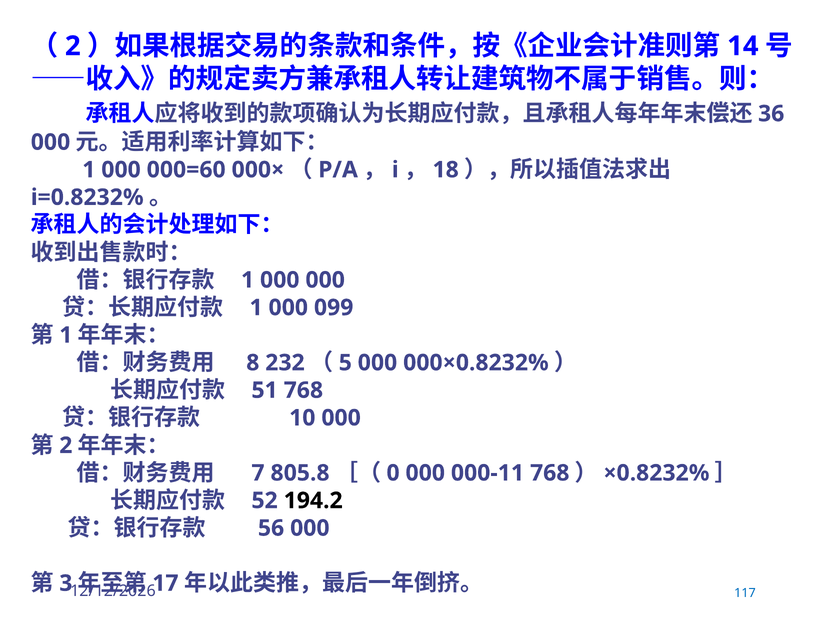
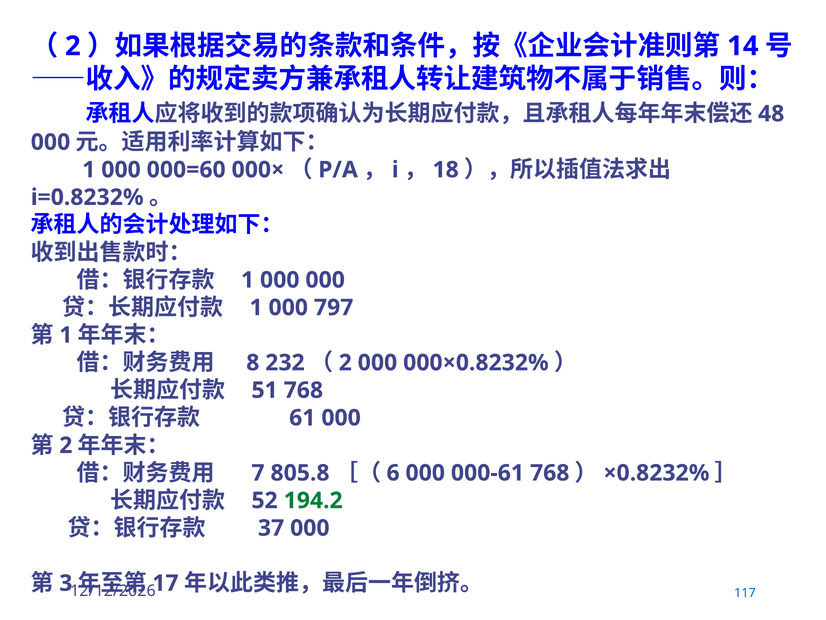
36: 36 -> 48 (771, 114)
099: 099 -> 797 (334, 307)
5: 5 -> 2 (345, 362)
10: 10 -> 61 (302, 418)
0: 0 -> 6 (393, 473)
000-11: 000-11 -> 000-61 (487, 473)
194.2 colour: black -> green (313, 500)
56: 56 -> 37 (271, 528)
